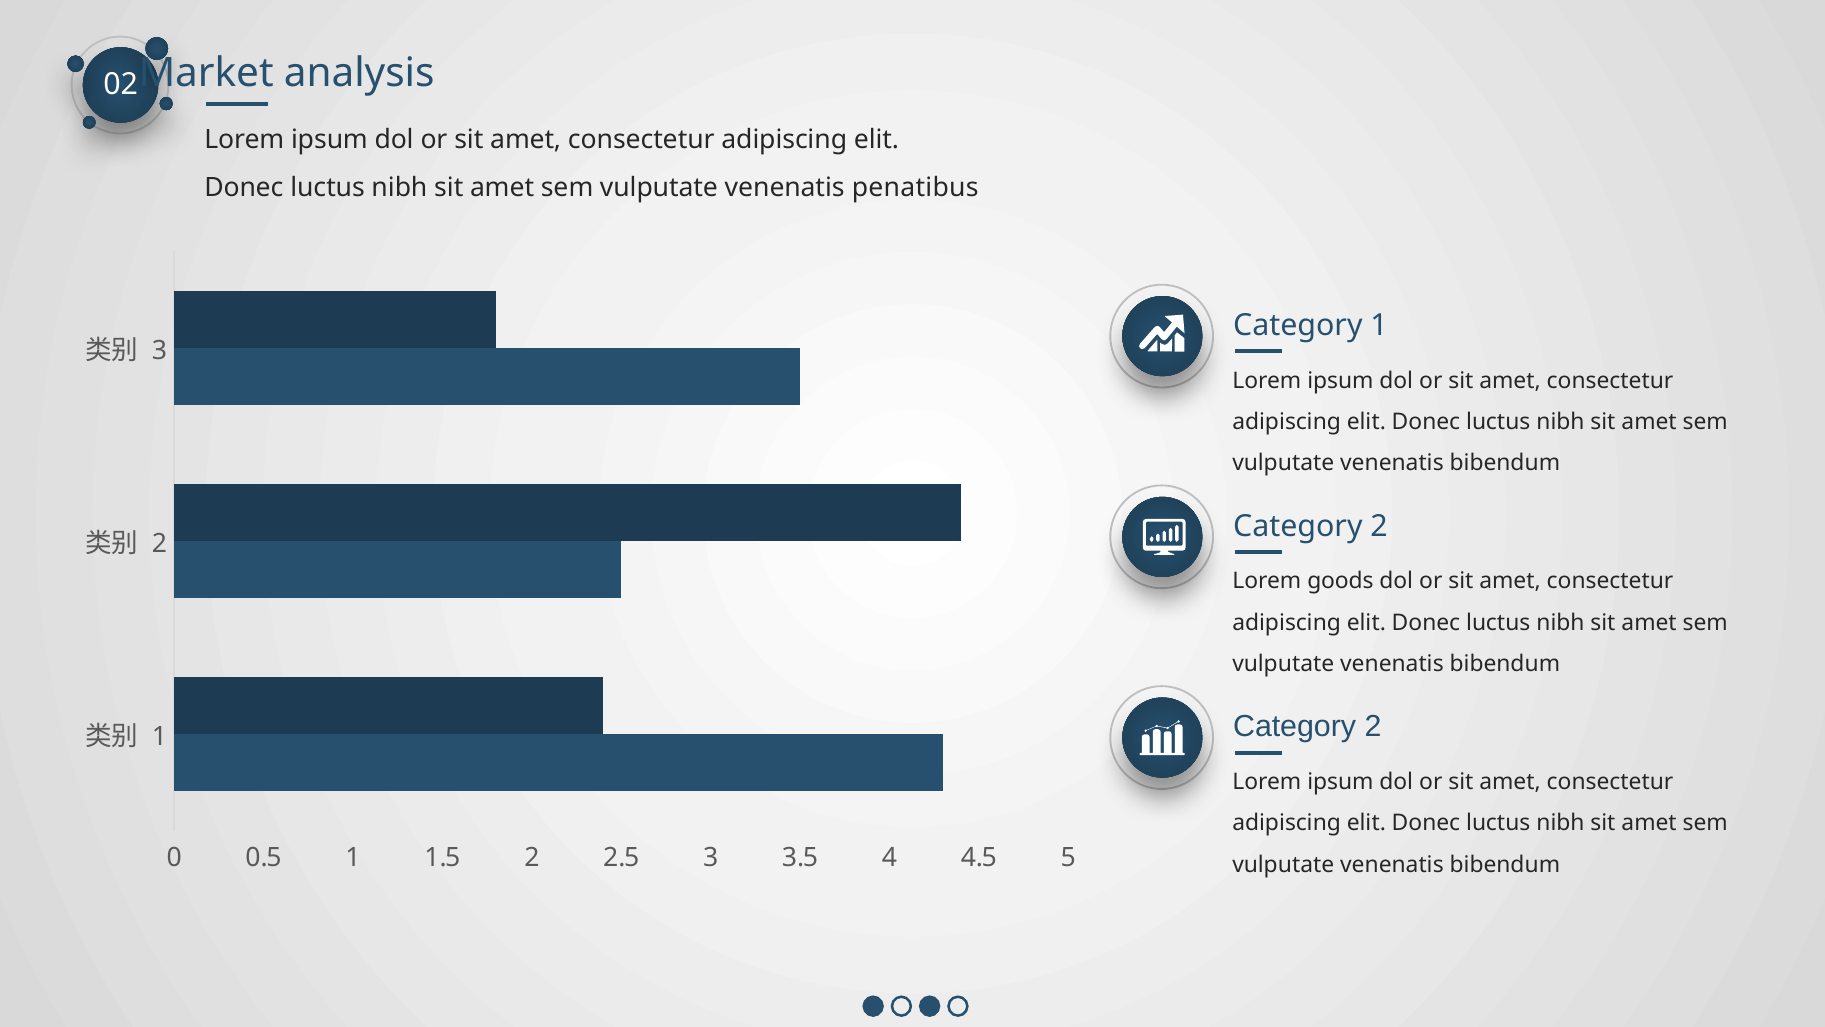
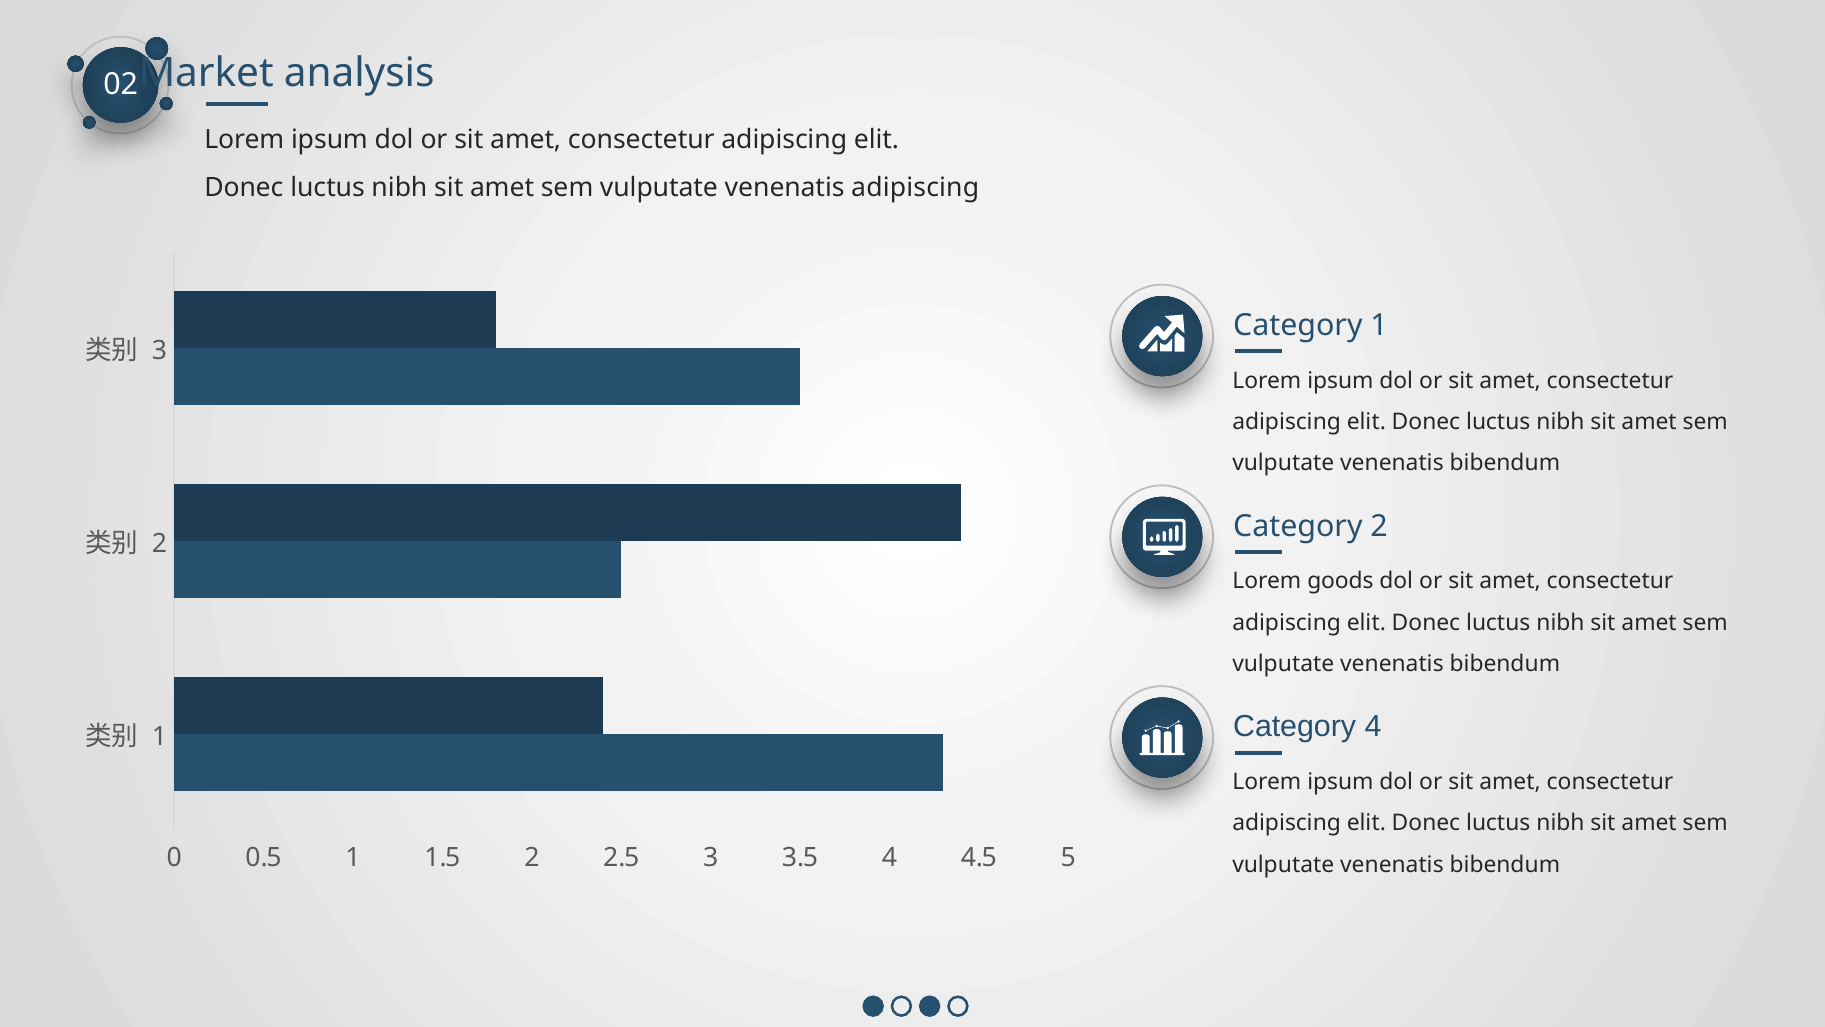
venenatis penatibus: penatibus -> adipiscing (915, 188)
2: 2 -> 4 (1373, 727)
